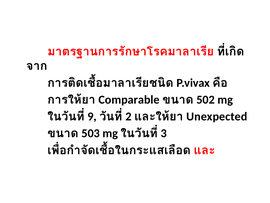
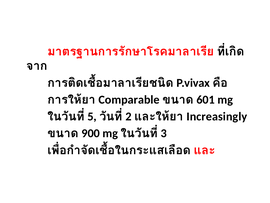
502: 502 -> 601 (206, 99)
9: 9 -> 5 (92, 116)
Unexpected: Unexpected -> Increasingly (217, 116)
503: 503 -> 900 (91, 133)
